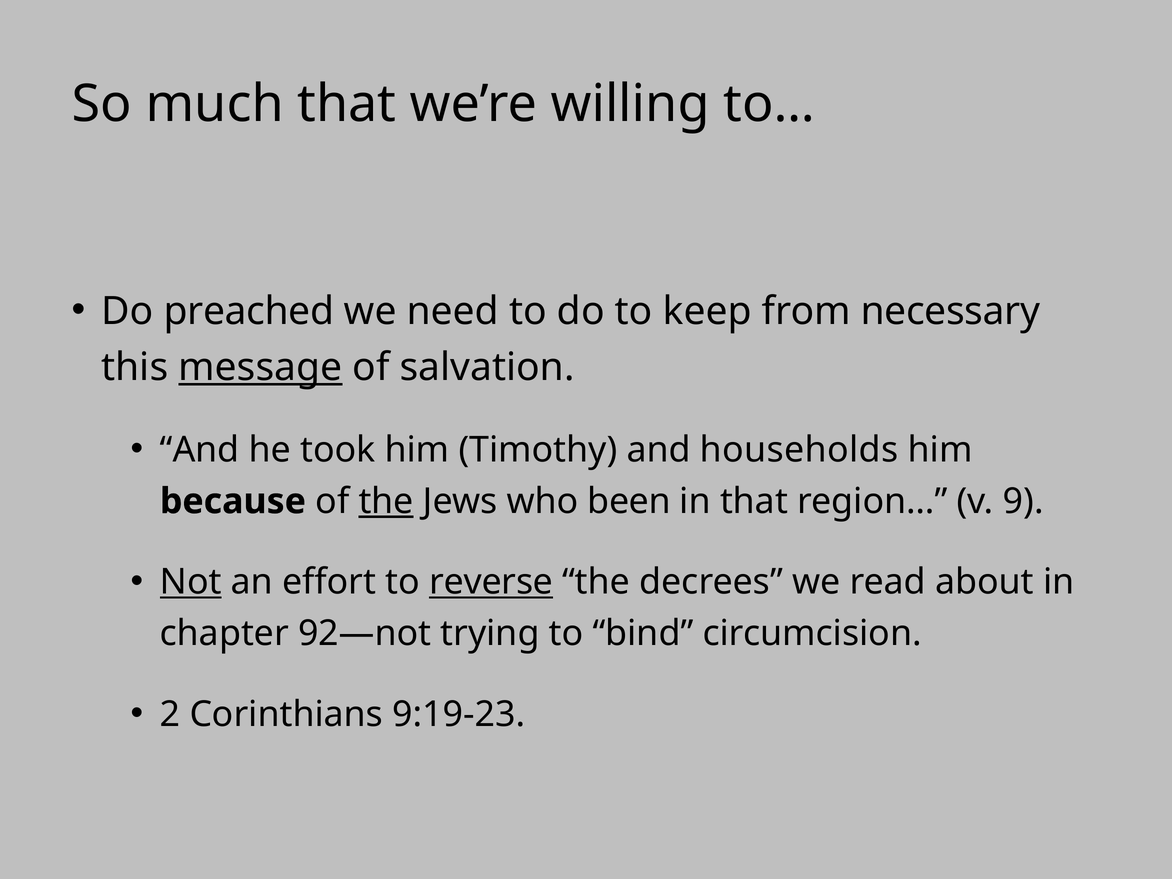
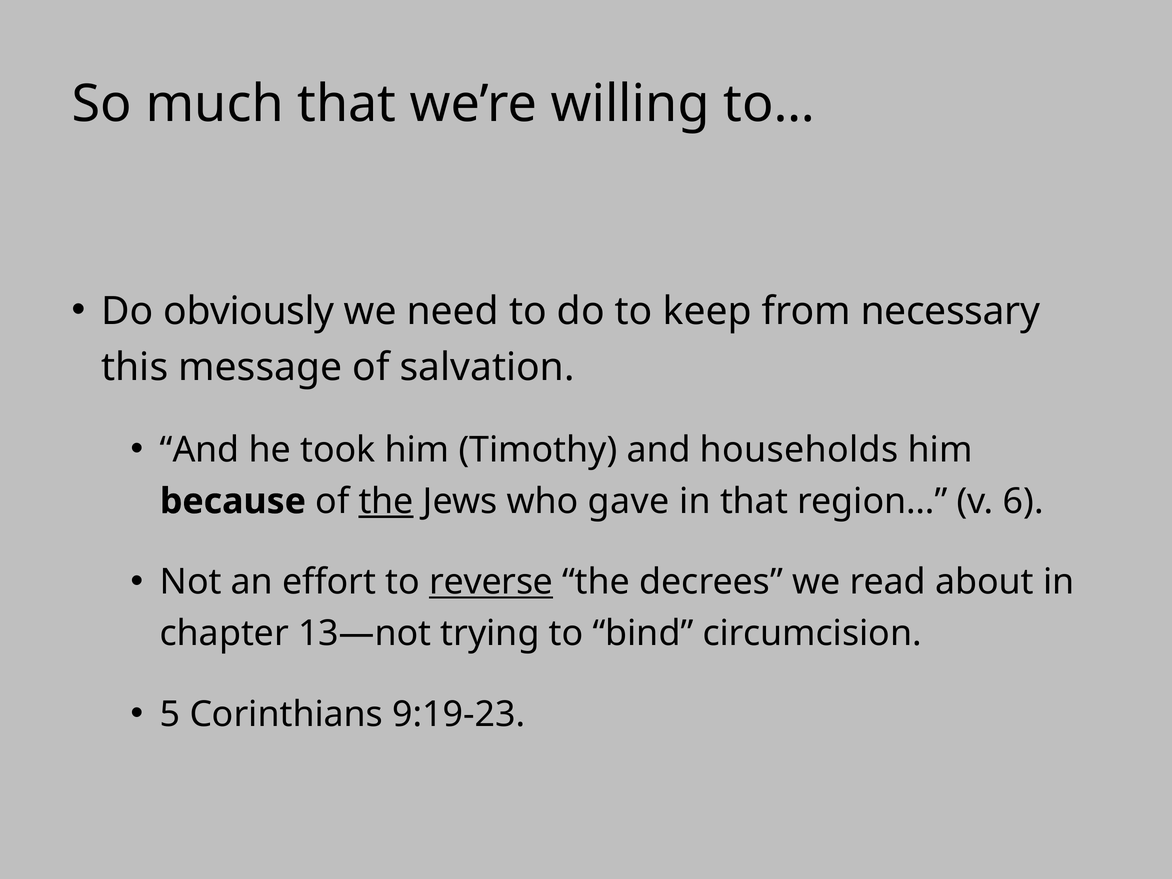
preached: preached -> obviously (249, 311)
message underline: present -> none (260, 367)
been: been -> gave (629, 501)
9: 9 -> 6 (1023, 501)
Not underline: present -> none (191, 582)
92—not: 92—not -> 13—not (365, 634)
2: 2 -> 5 (170, 714)
